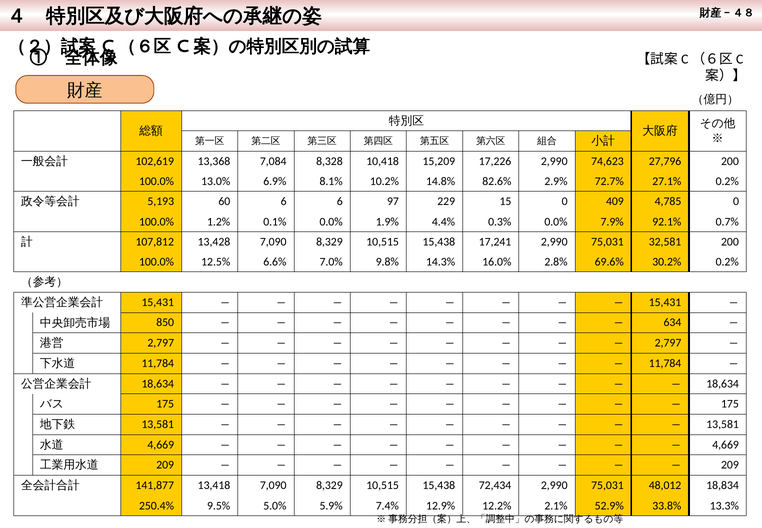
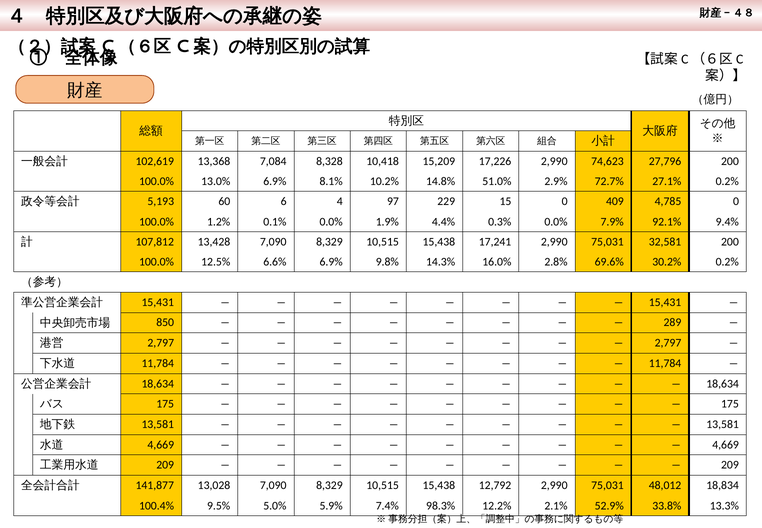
82.6%: 82.6% -> 51.0% (497, 181)
6 6: 6 -> 4 (340, 201)
0.7%: 0.7% -> 9.4% (727, 222)
6.6% 7.0%: 7.0% -> 6.9% (331, 262)
634: 634 -> 289 (672, 322)
13,418: 13,418 -> 13,028 (214, 485)
72,434: 72,434 -> 12,792 (495, 485)
250.4%: 250.4% -> 100.4% (157, 505)
12.9%: 12.9% -> 98.3% (441, 505)
